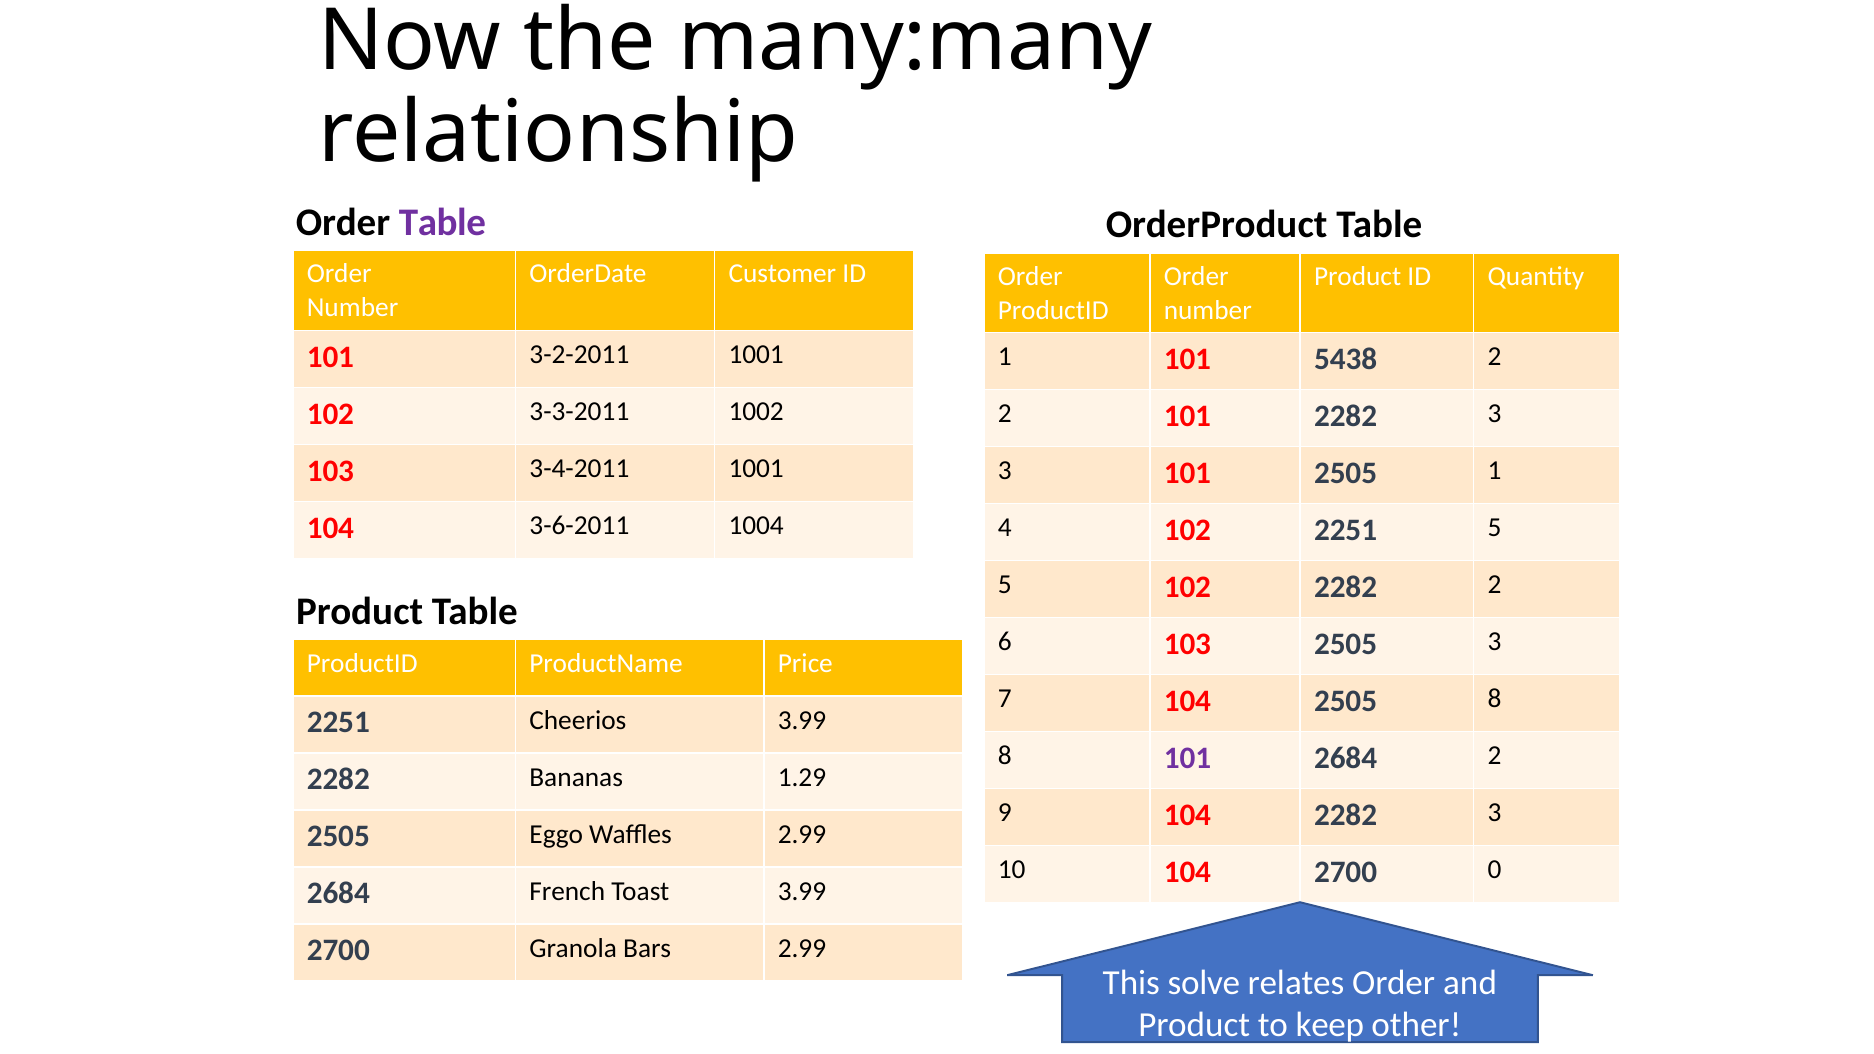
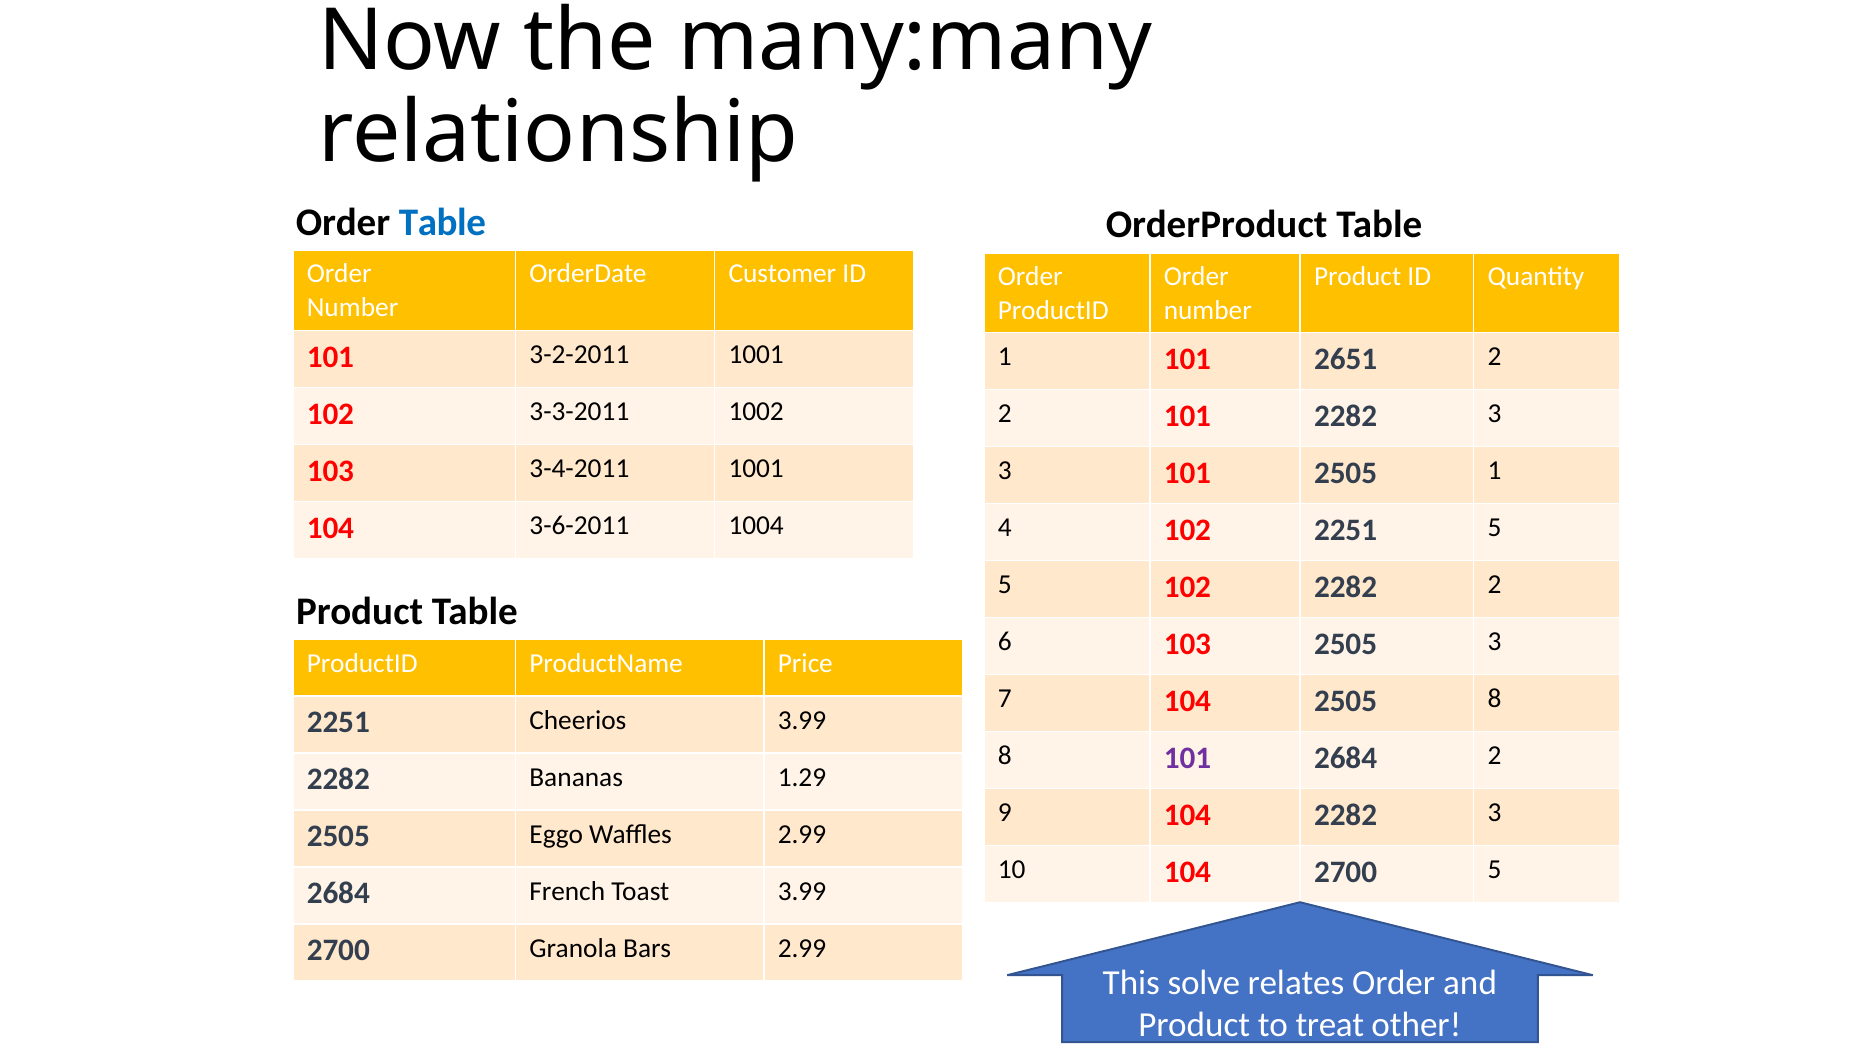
Table colour: purple -> blue (442, 222)
5438: 5438 -> 2651 (1346, 359)
2700 0: 0 -> 5 (1495, 869)
keep: keep -> treat (1330, 1025)
